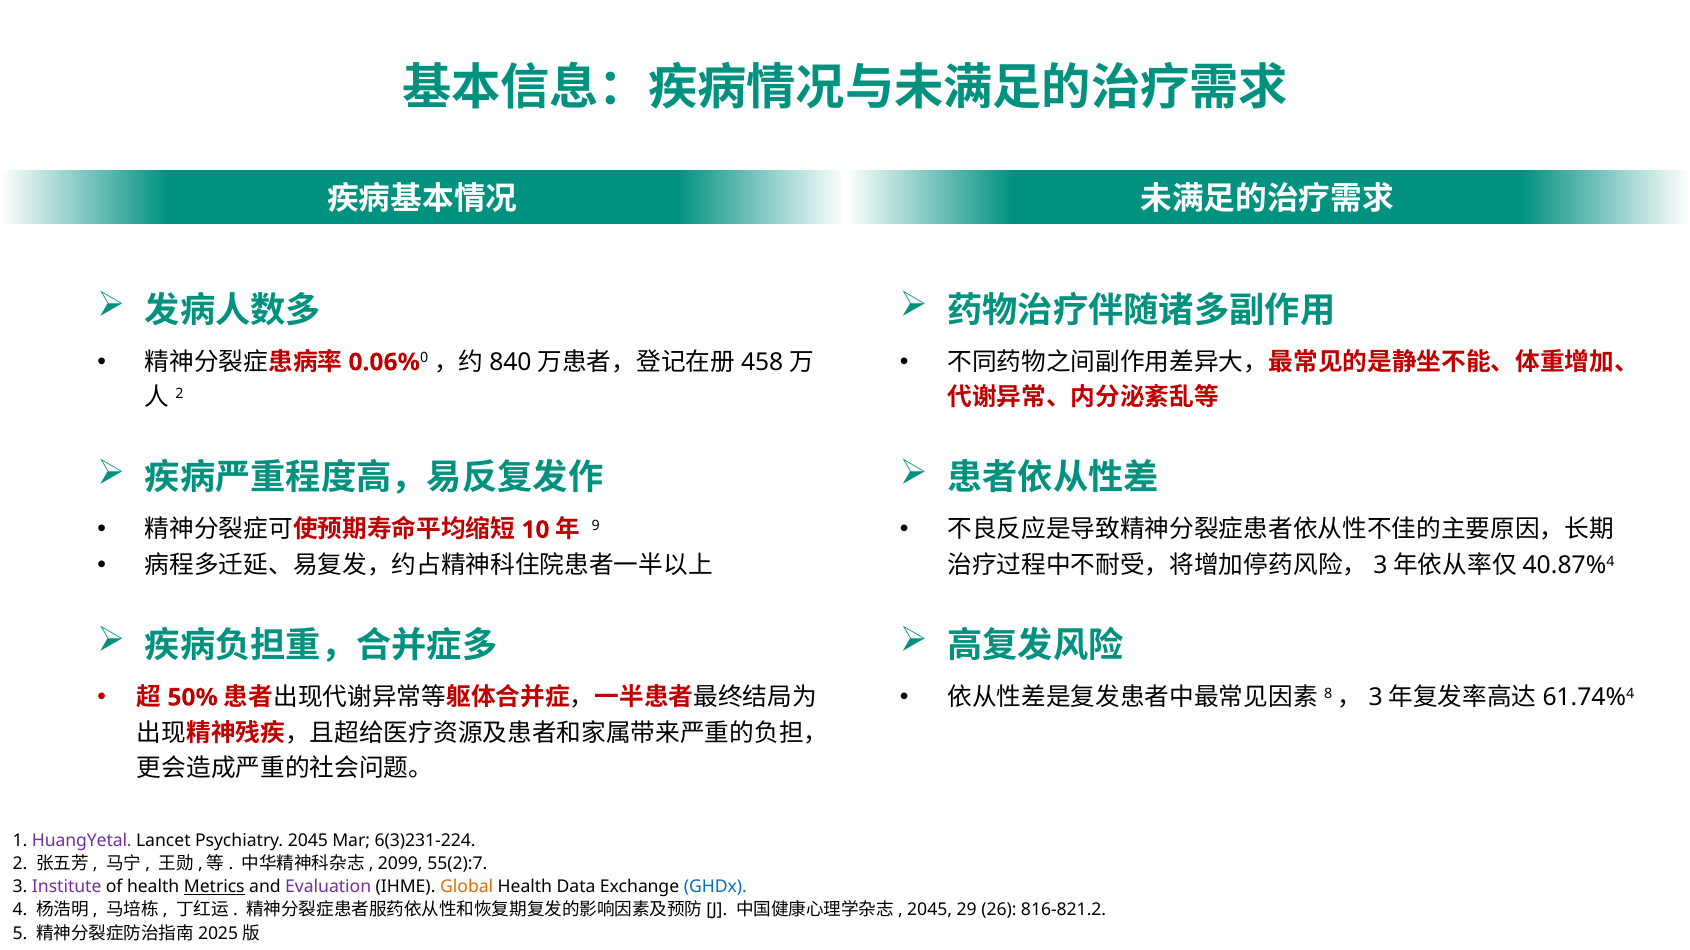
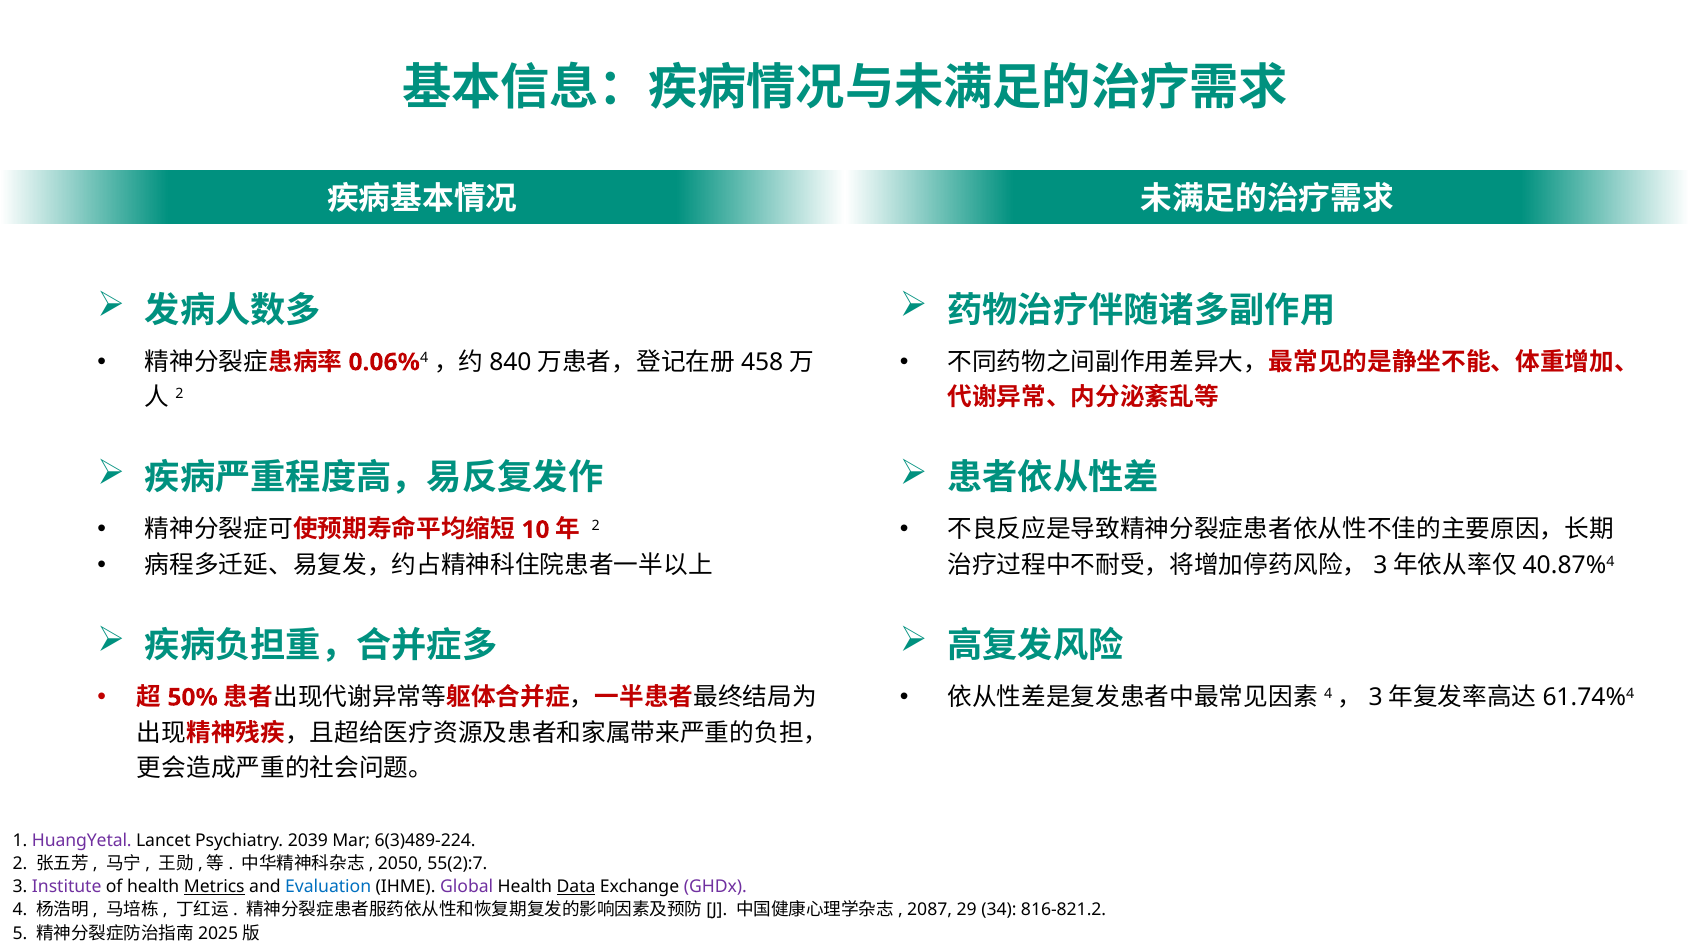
0: 0 -> 4 (424, 358)
9: 9 -> 2 (596, 526)
8: 8 -> 4 (1328, 694)
Psychiatry 2045: 2045 -> 2039 (308, 841)
6(3)231-224: 6(3)231-224 -> 6(3)489-224 (425, 841)
2099: 2099 -> 2050 (400, 864)
Evaluation colour: purple -> blue (328, 887)
Global colour: orange -> purple (467, 887)
Data underline: none -> present (576, 887)
GHDx colour: blue -> purple (715, 887)
2045: 2045 -> 2087 (930, 911)
26: 26 -> 34 (999, 911)
